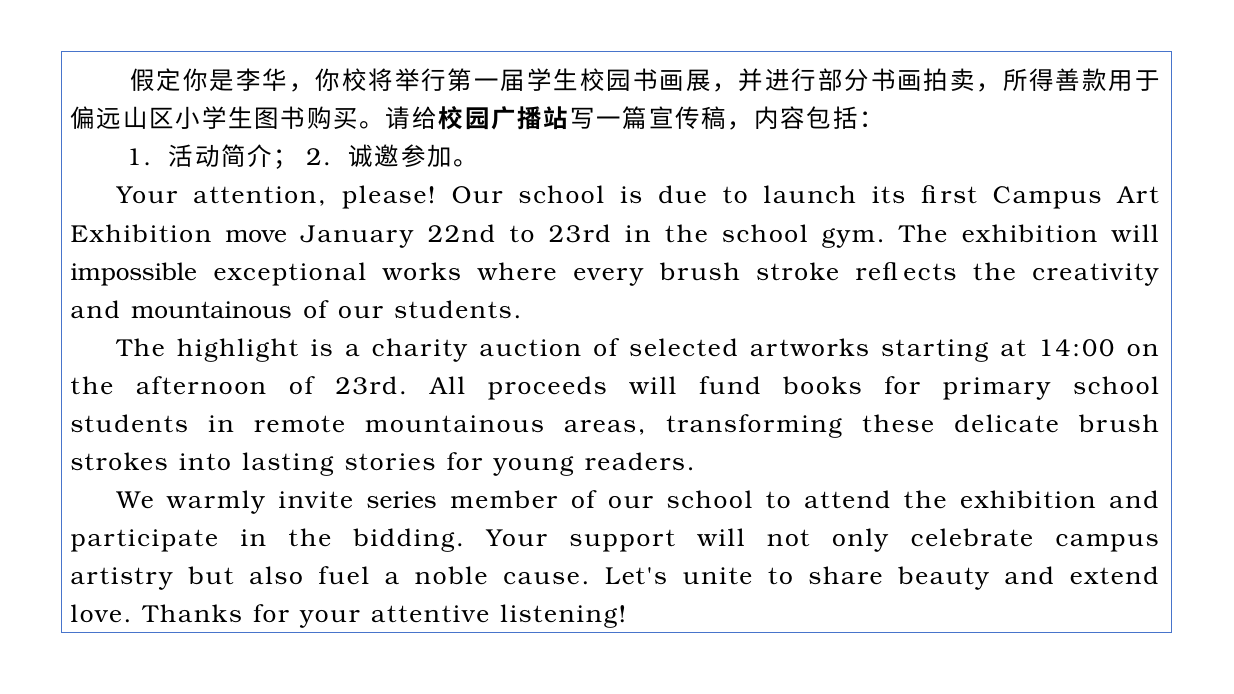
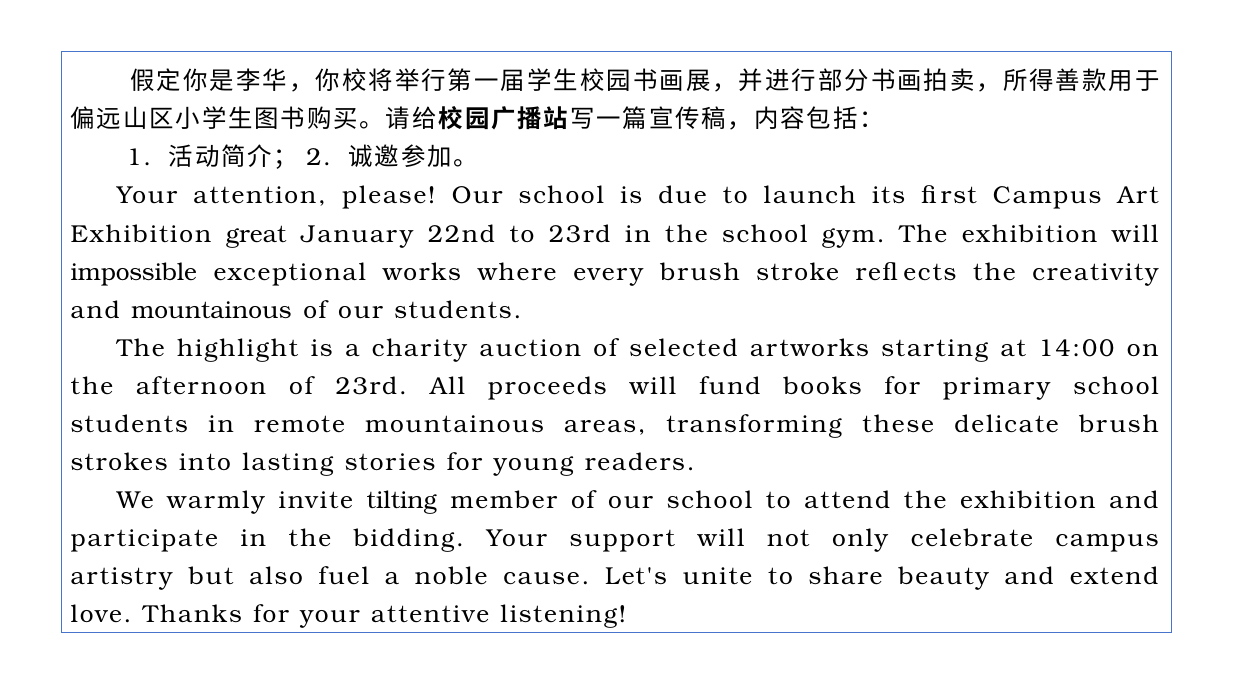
move: move -> great (256, 234)
series: series -> tilting (402, 501)
